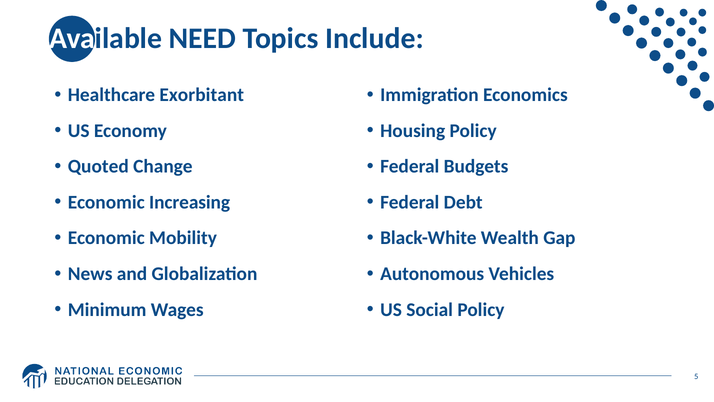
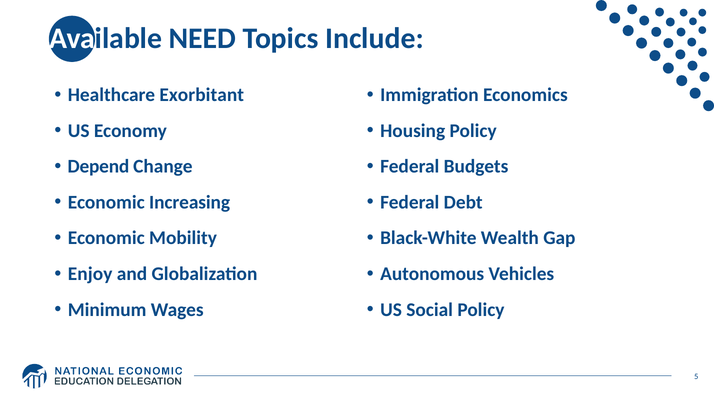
Quoted: Quoted -> Depend (98, 166)
News: News -> Enjoy (90, 274)
